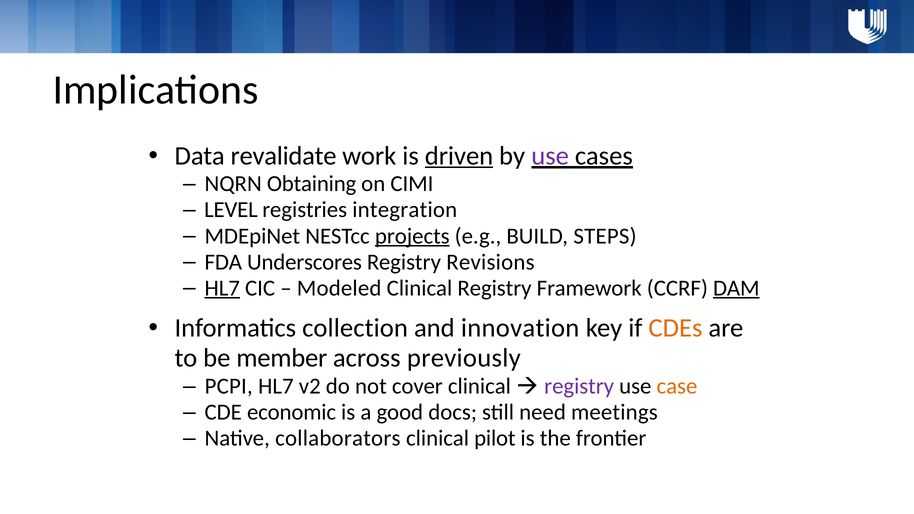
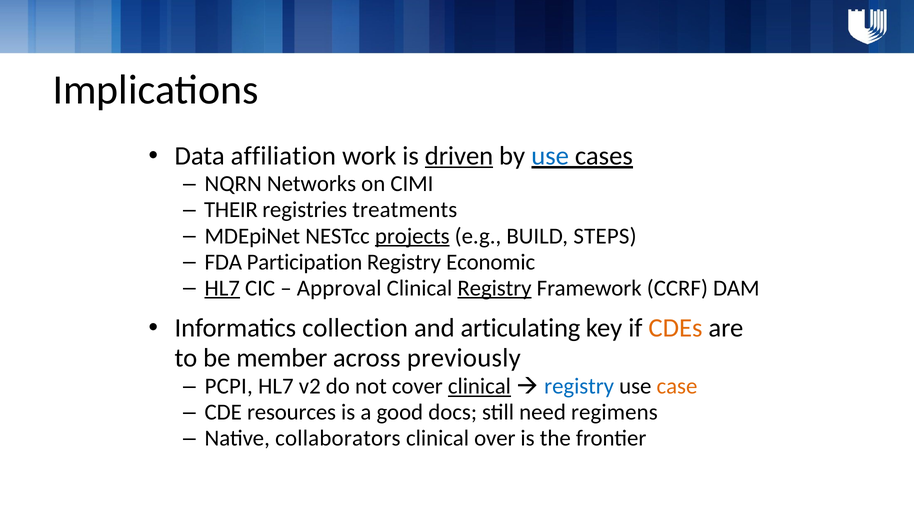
revalidate: revalidate -> affiliation (283, 156)
use colour: purple -> blue (550, 156)
Obtaining: Obtaining -> Networks (312, 184)
LEVEL: LEVEL -> THEIR (231, 210)
integration: integration -> treatments (405, 210)
Underscores: Underscores -> Participation (305, 262)
Revisions: Revisions -> Economic (491, 262)
Modeled: Modeled -> Approval (339, 288)
Registry underline: none -> present (494, 288)
DAM underline: present -> none (736, 288)
innovation: innovation -> articulating (520, 328)
clinical underline: none -> present (479, 386)
registry colour: purple -> blue (579, 386)
economic: economic -> resources (292, 412)
meetings: meetings -> regimens (614, 412)
pilot: pilot -> over (495, 439)
